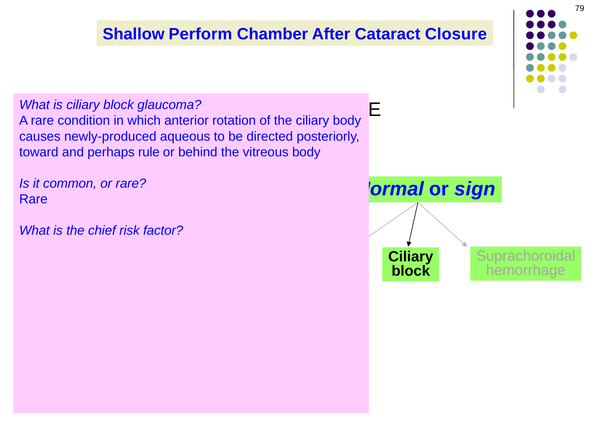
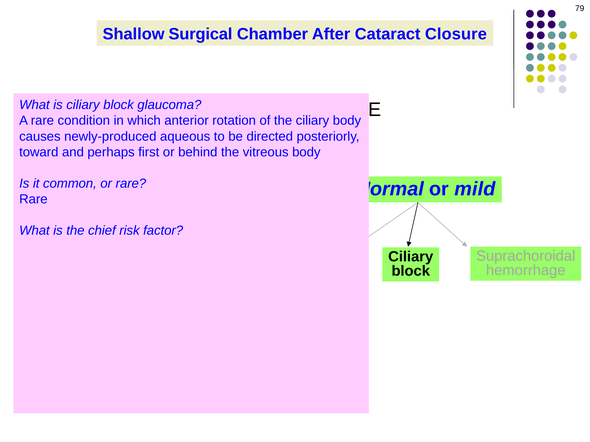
Shallow Perform: Perform -> Surgical (200, 34)
rule: rule -> first (149, 152)
sign: sign -> mild (475, 189)
